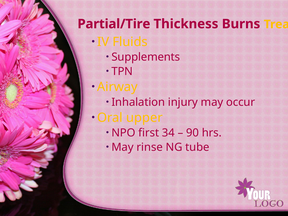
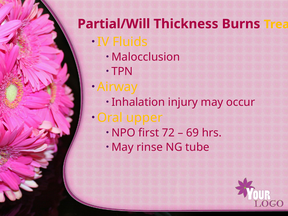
Partial/Tire: Partial/Tire -> Partial/Will (114, 24)
Supplements: Supplements -> Malocclusion (146, 57)
34: 34 -> 72 (168, 133)
90: 90 -> 69 (193, 133)
